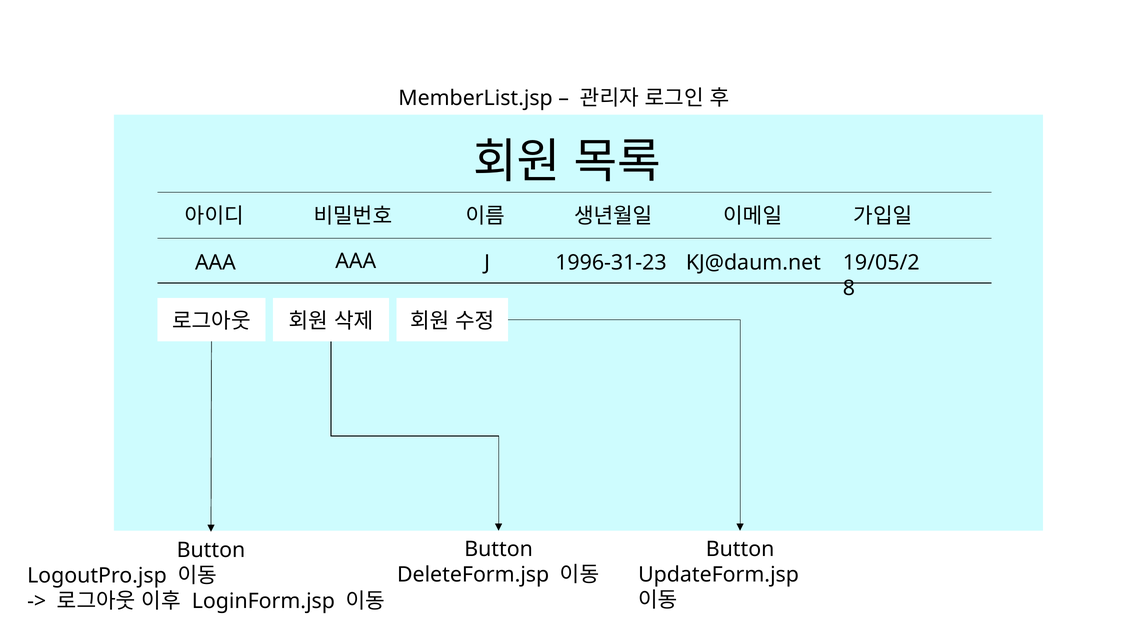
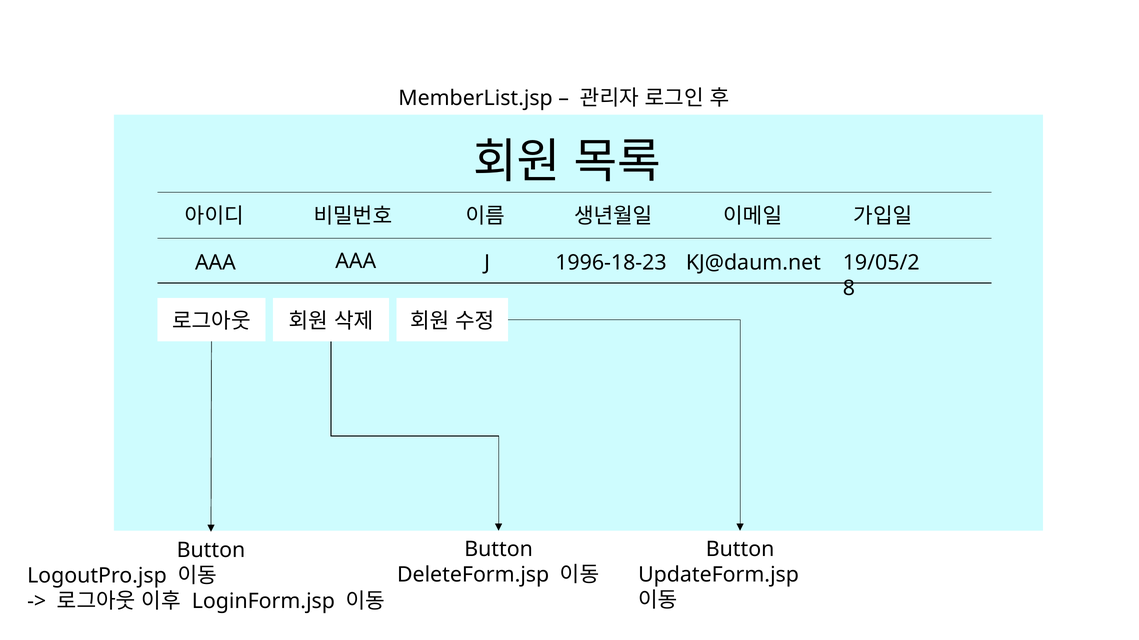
1996-31-23: 1996-31-23 -> 1996-18-23 (611, 263)
